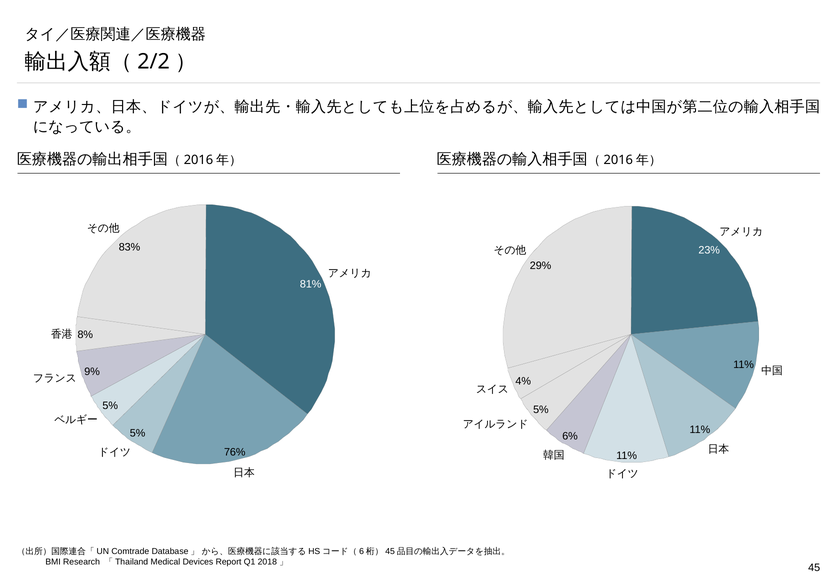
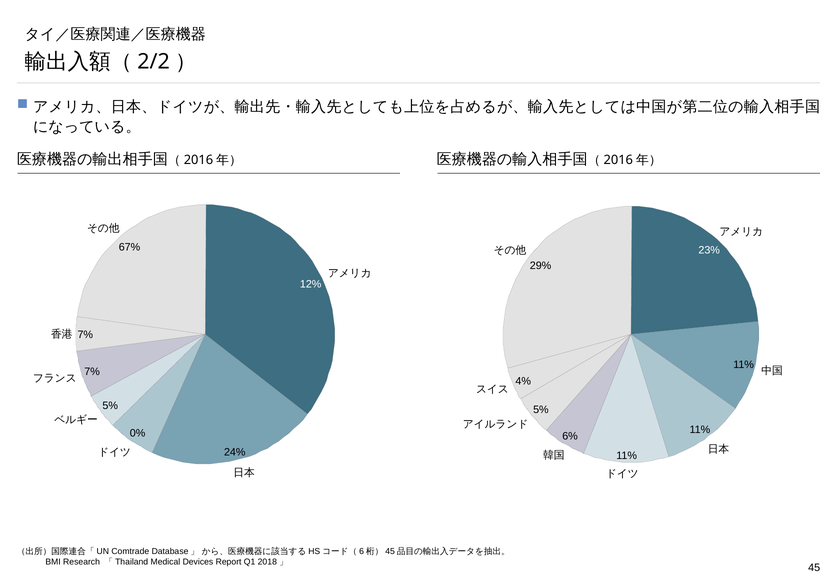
83%: 83% -> 67% (129, 247)
81%: 81% -> 12% (311, 284)
8%: 8% -> 7% (85, 334)
9%: 9% -> 7% (92, 371)
5%: 5% -> 0% (138, 433)
76%: 76% -> 24% (235, 452)
